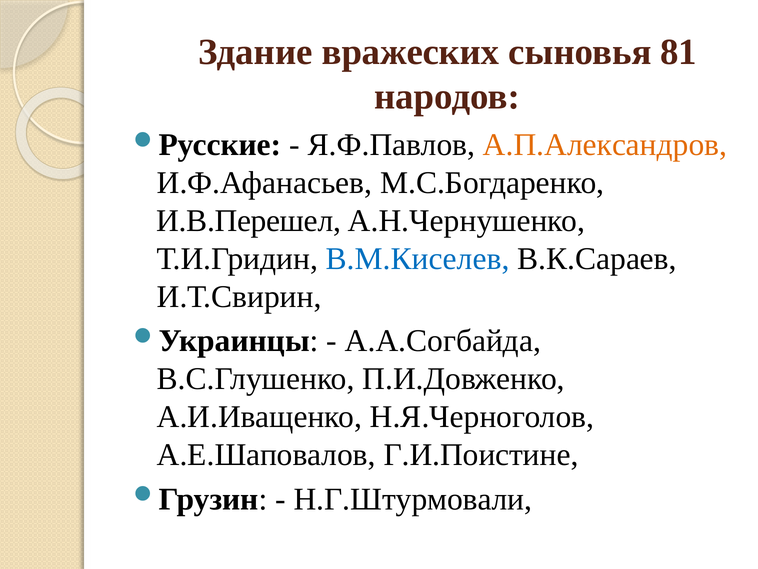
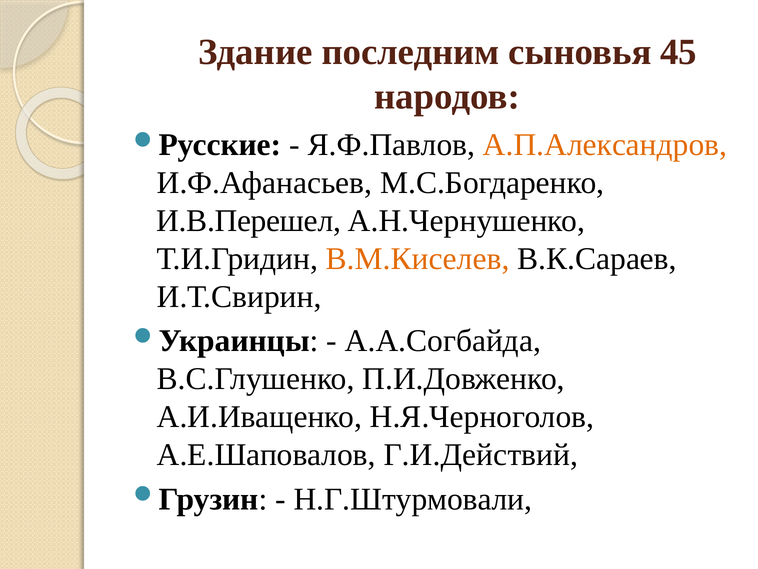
вражеских: вражеских -> последним (411, 52)
81: 81 -> 45 (679, 52)
В.М.Киселев colour: blue -> orange (418, 259)
Г.И.Поистине: Г.И.Поистине -> Г.И.Действий (481, 454)
